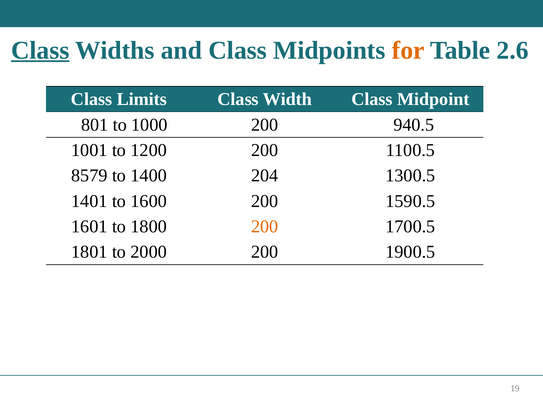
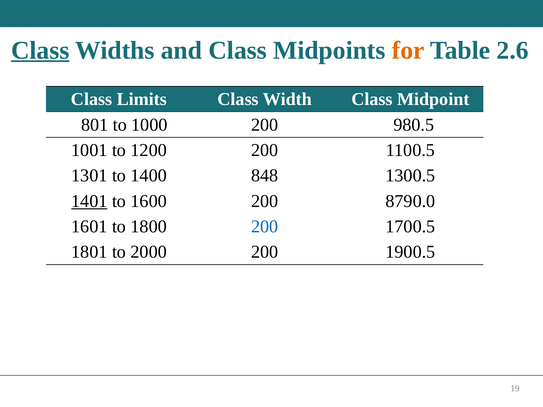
940.5: 940.5 -> 980.5 (414, 125)
8579: 8579 -> 1301 (89, 176)
204: 204 -> 848 (265, 176)
1401 underline: none -> present (89, 201)
1590.5: 1590.5 -> 8790.0 (410, 201)
200 colour: orange -> blue (265, 227)
